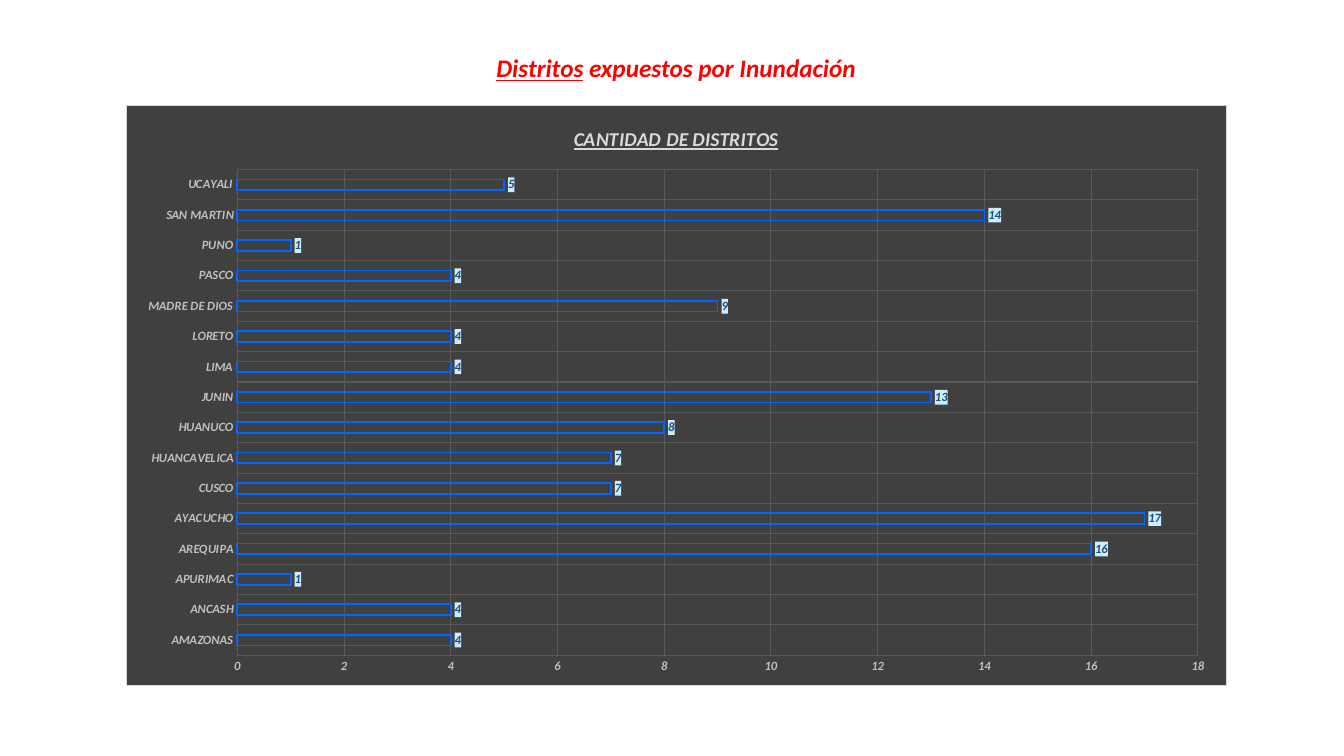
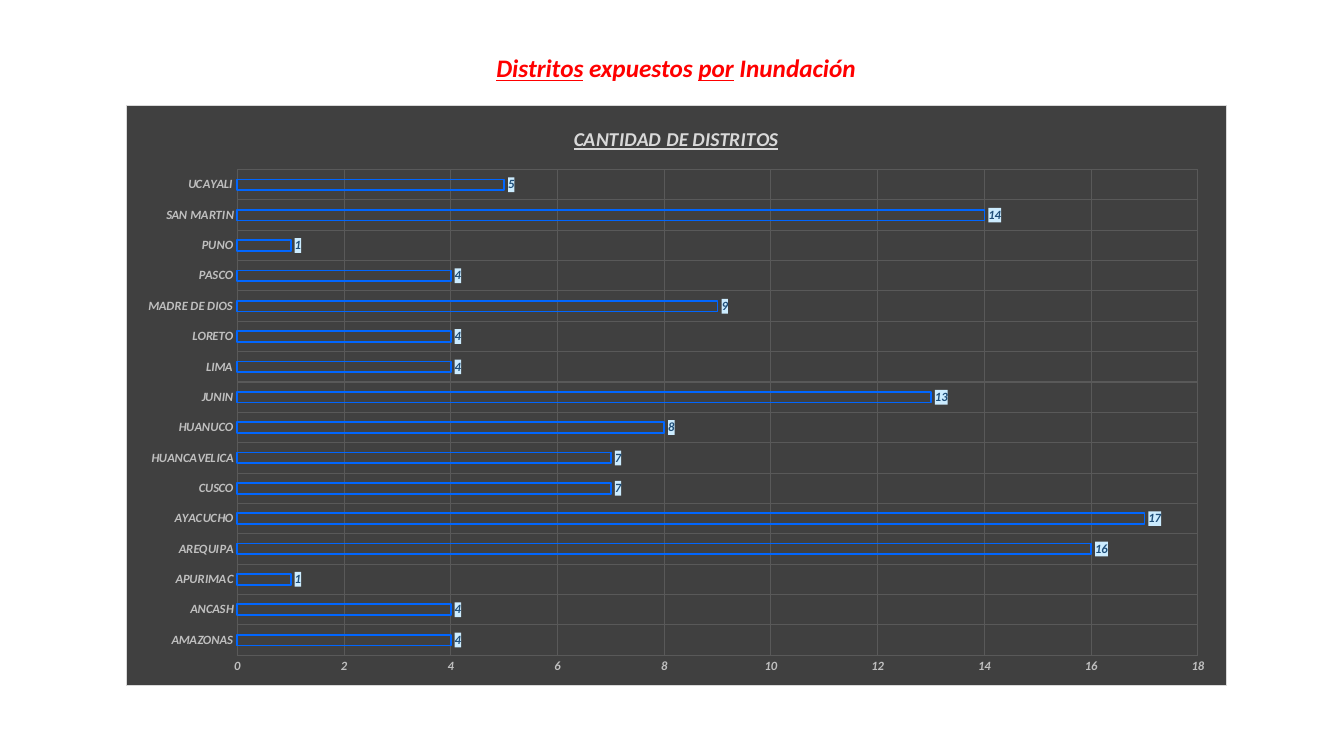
por underline: none -> present (716, 69)
